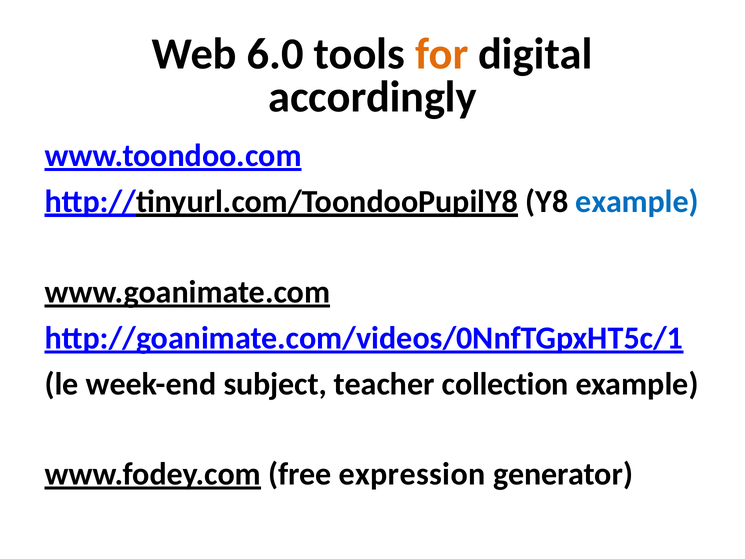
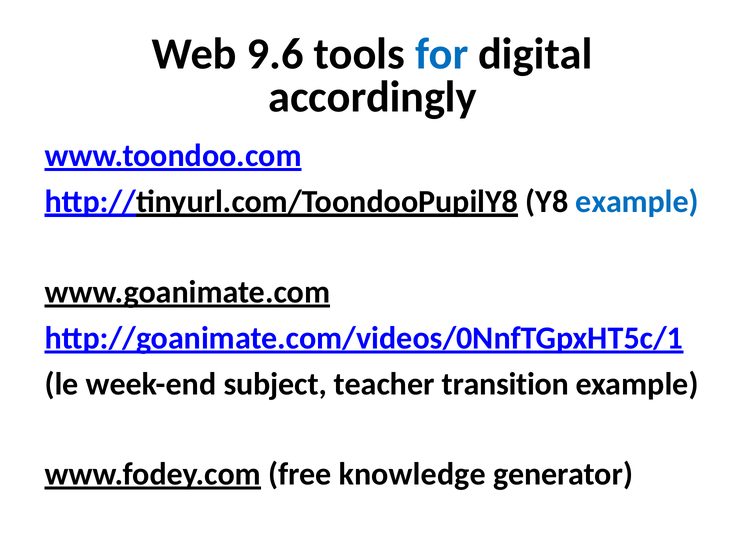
6.0: 6.0 -> 9.6 (275, 54)
for colour: orange -> blue (442, 54)
collection: collection -> transition (505, 384)
expression: expression -> knowledge (412, 474)
